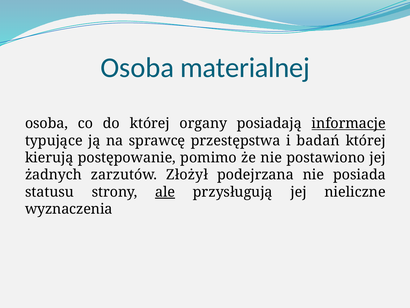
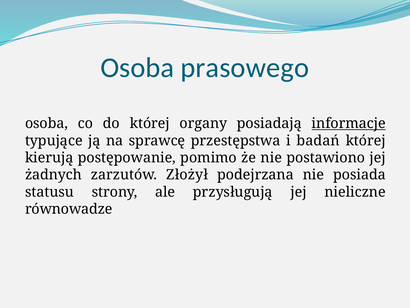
materialnej: materialnej -> prasowego (245, 68)
ale underline: present -> none (165, 192)
wyznaczenia: wyznaczenia -> równowadze (69, 209)
